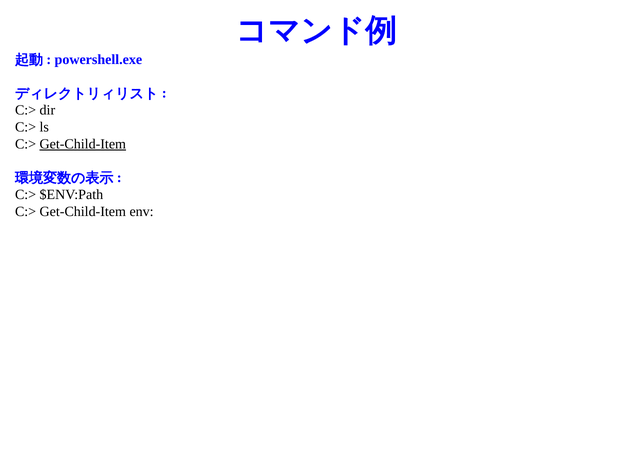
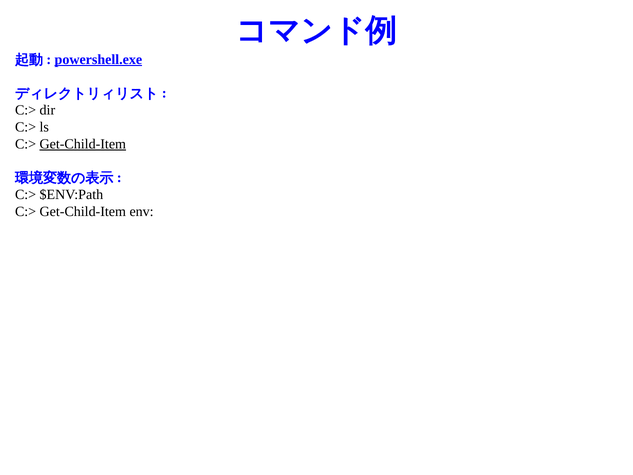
powershell.exe underline: none -> present (98, 60)
